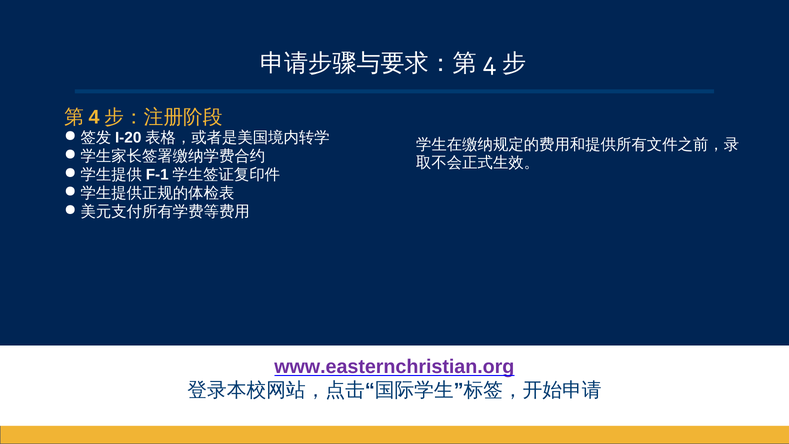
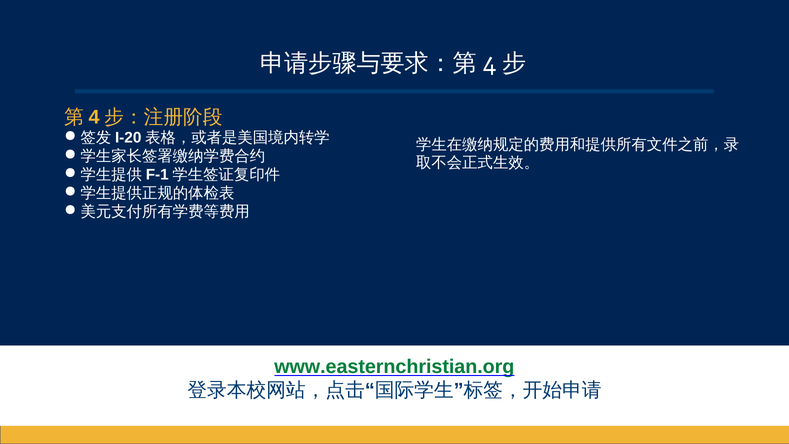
www.easternchristian.org colour: purple -> green (394, 367)
